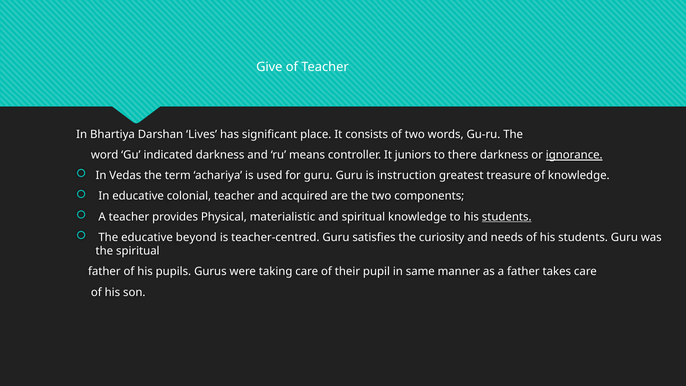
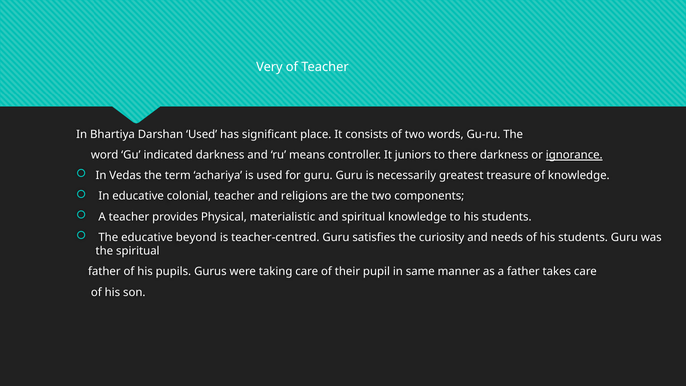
Give: Give -> Very (269, 67)
Darshan Lives: Lives -> Used (202, 134)
instruction: instruction -> necessarily (407, 176)
acquired: acquired -> religions (304, 196)
students underline: present -> none (507, 217)
